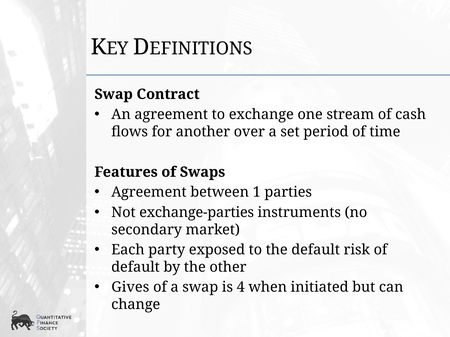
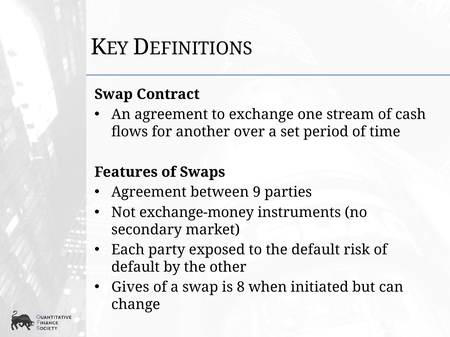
1: 1 -> 9 (257, 193)
exchange-parties: exchange-parties -> exchange-money (197, 213)
4: 4 -> 8 (241, 288)
